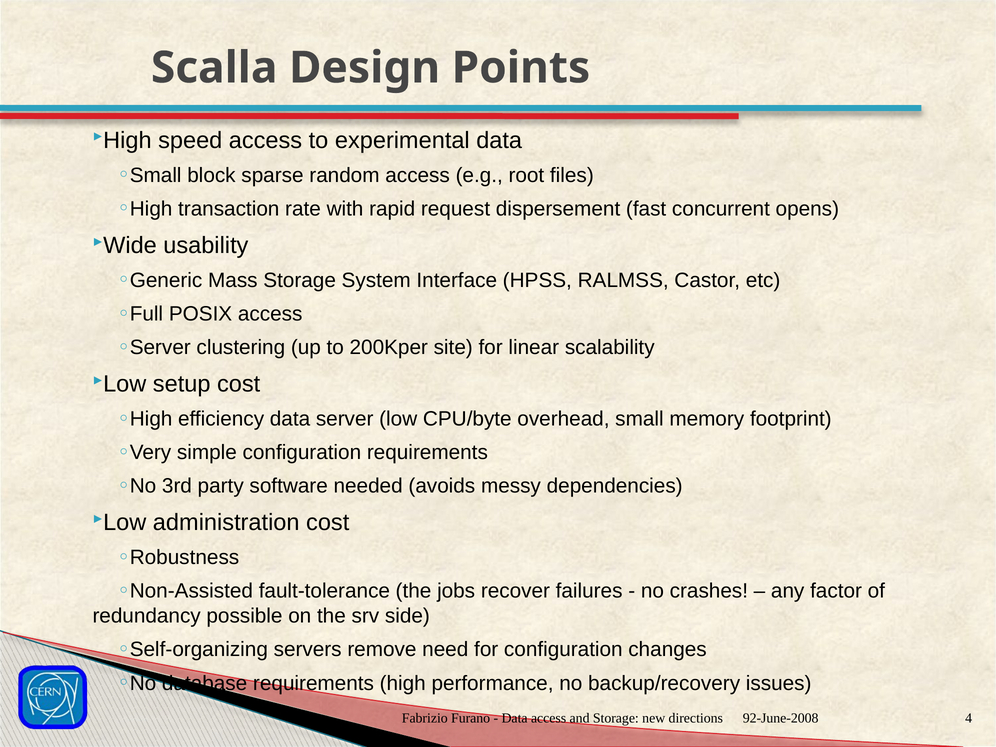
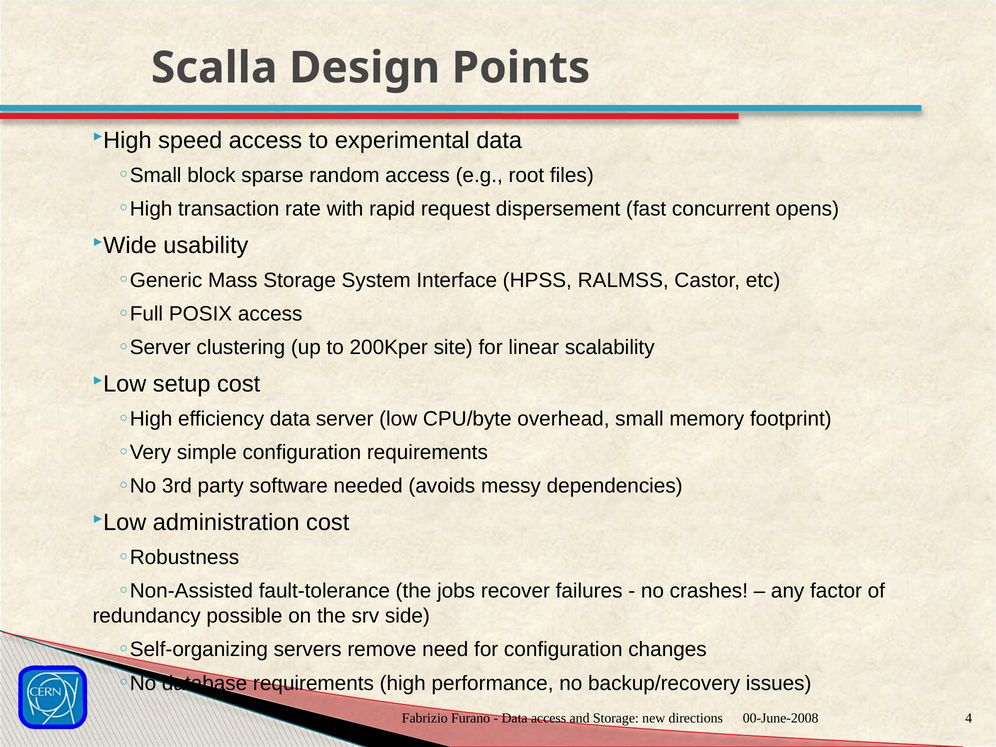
92-June-2008: 92-June-2008 -> 00-June-2008 (781, 718)
